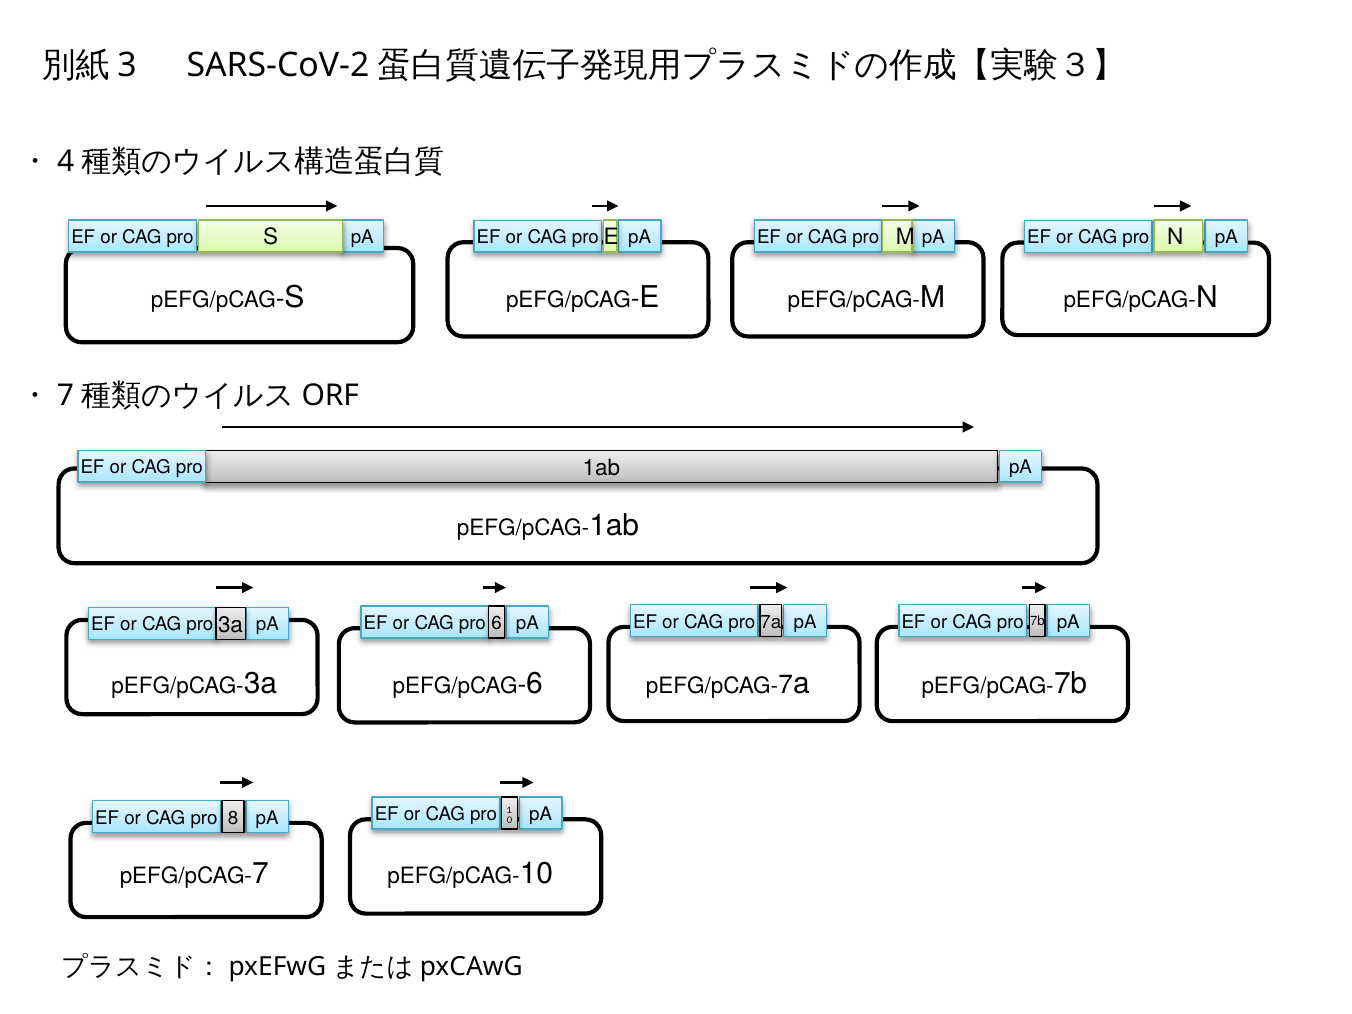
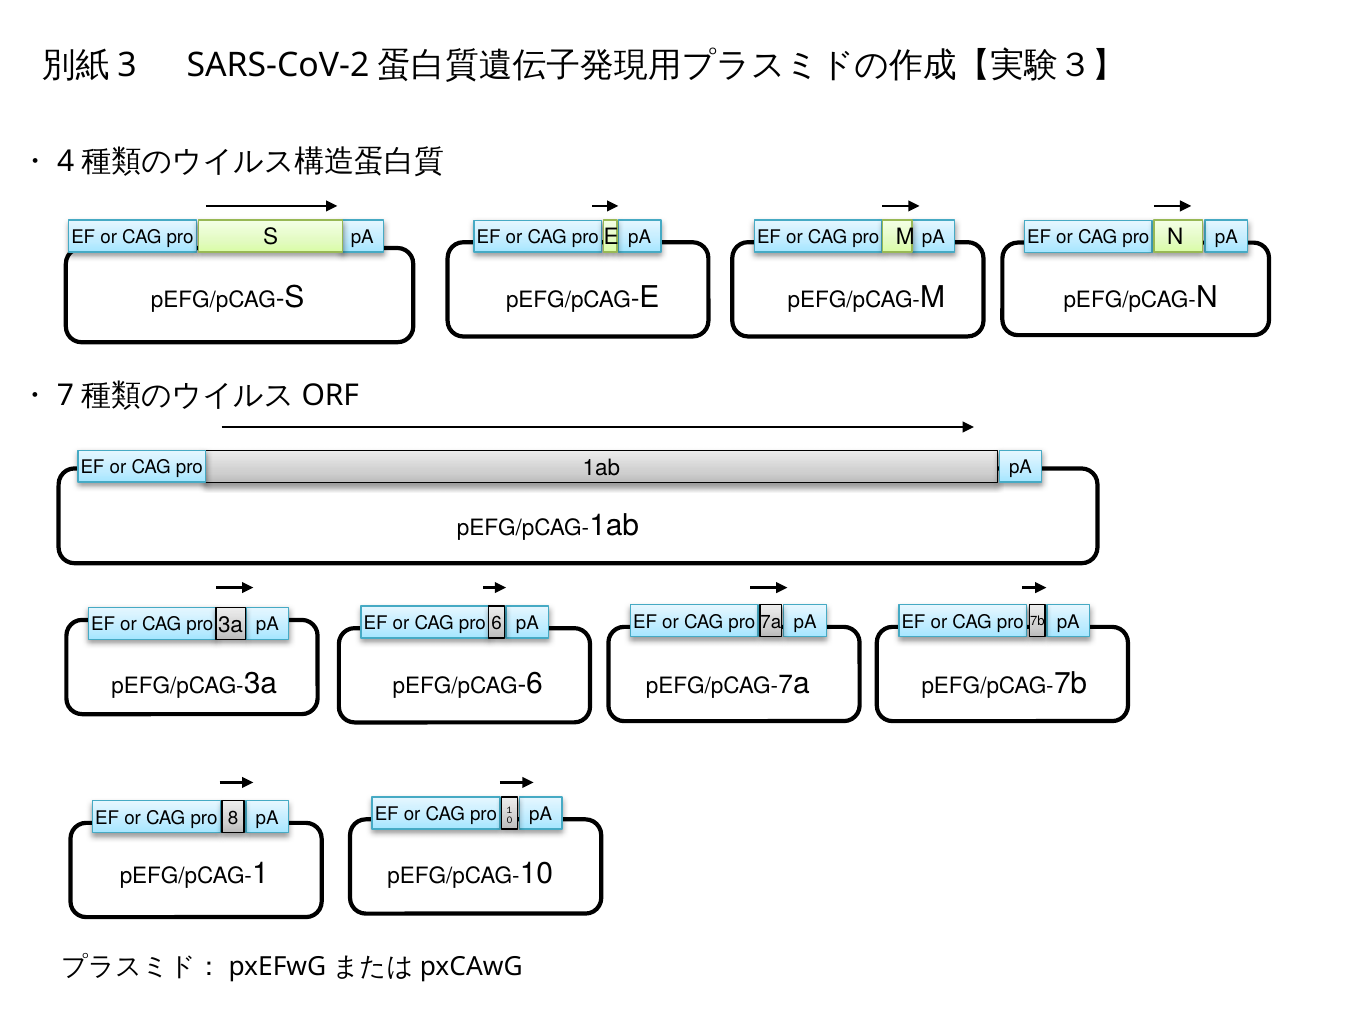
7: 7 -> 1 (261, 874)
